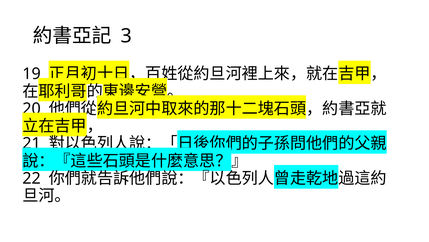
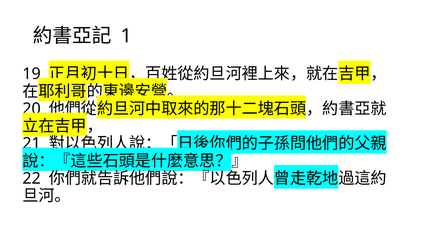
3: 3 -> 1 (126, 36)
